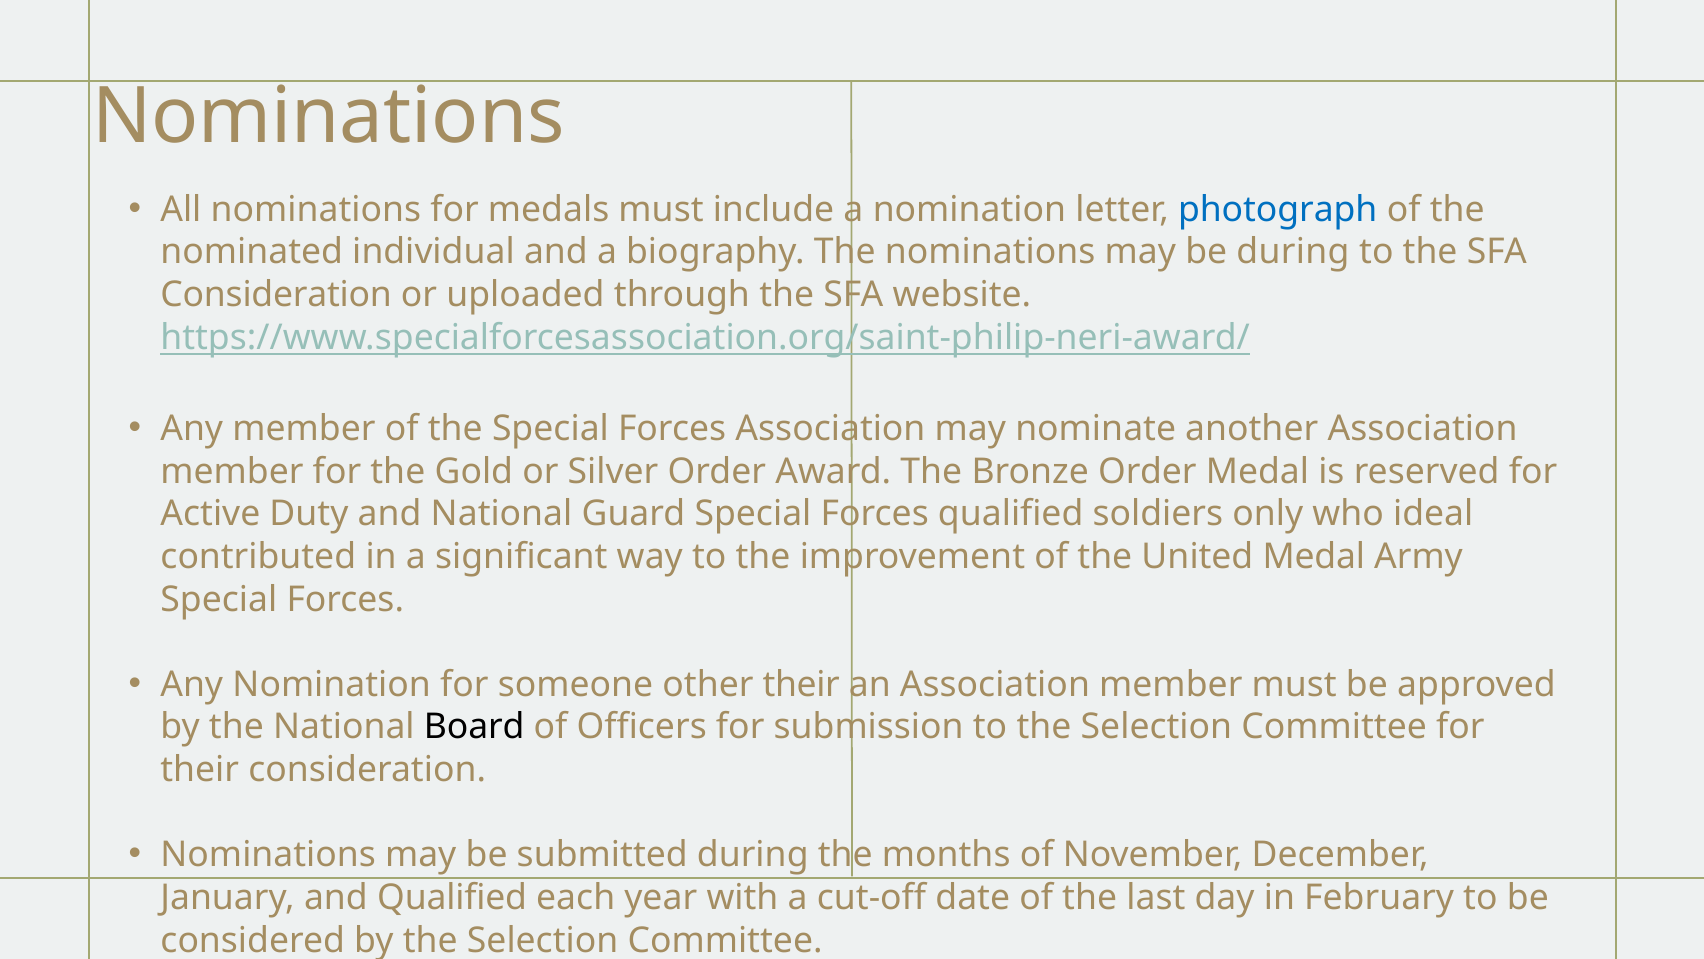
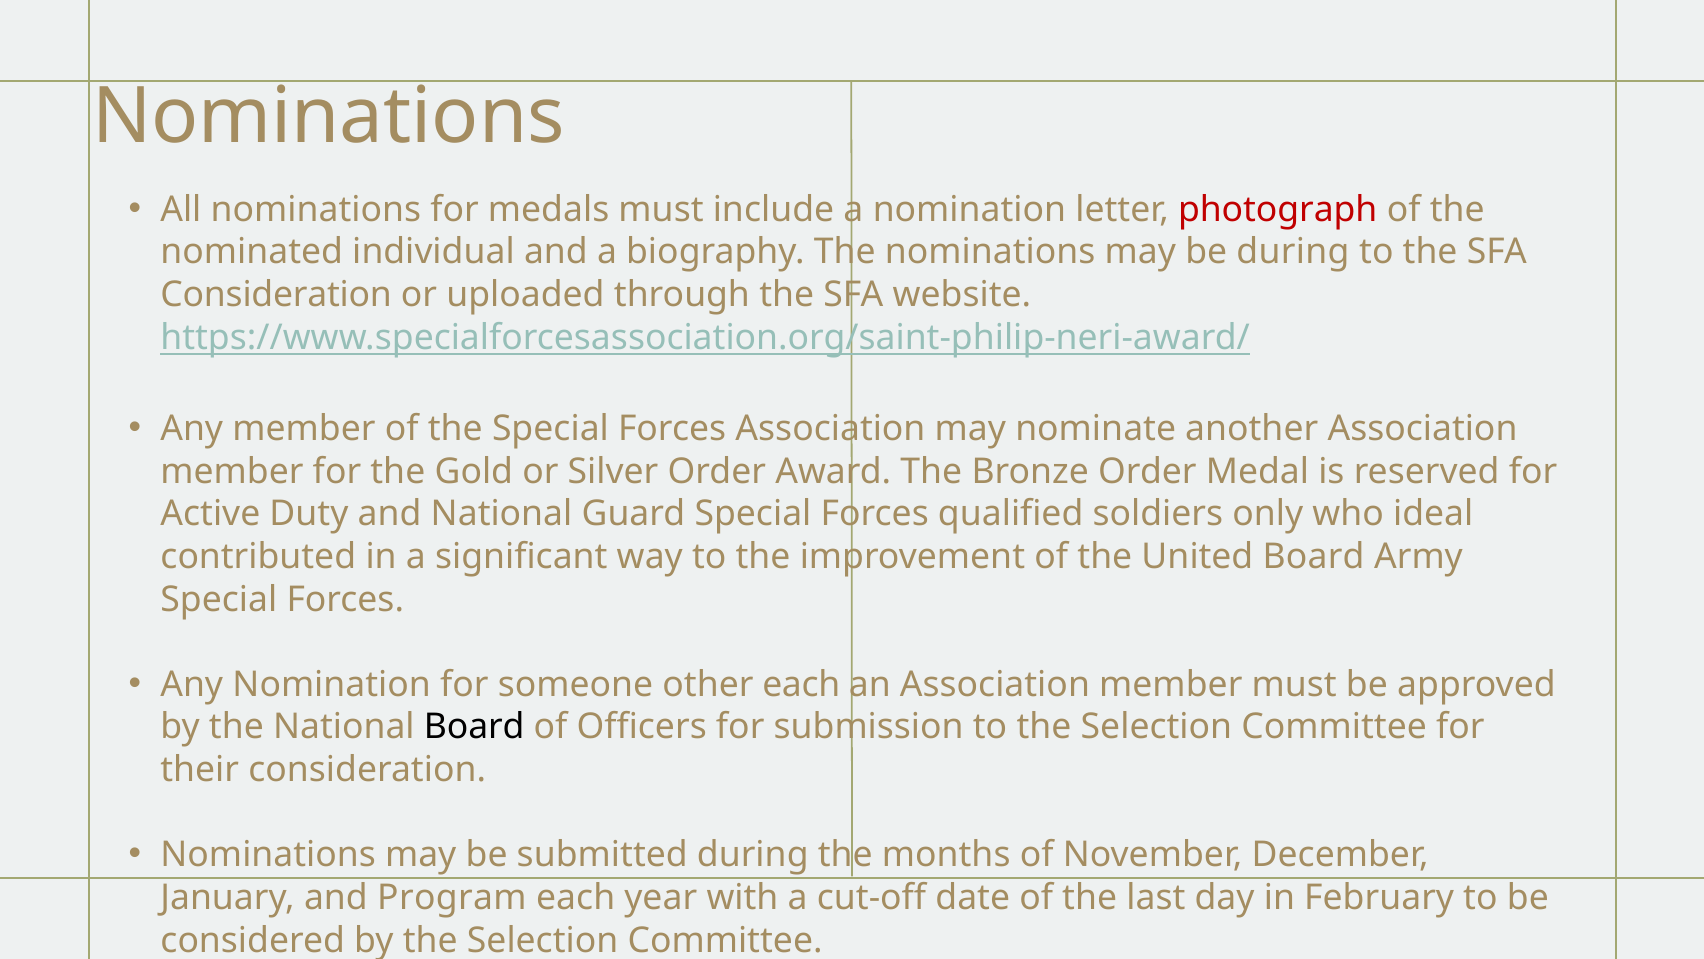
photograph colour: blue -> red (1278, 210)
United Medal: Medal -> Board (1314, 556)
other their: their -> each (801, 684)
and Qualified: Qualified -> Program (452, 897)
